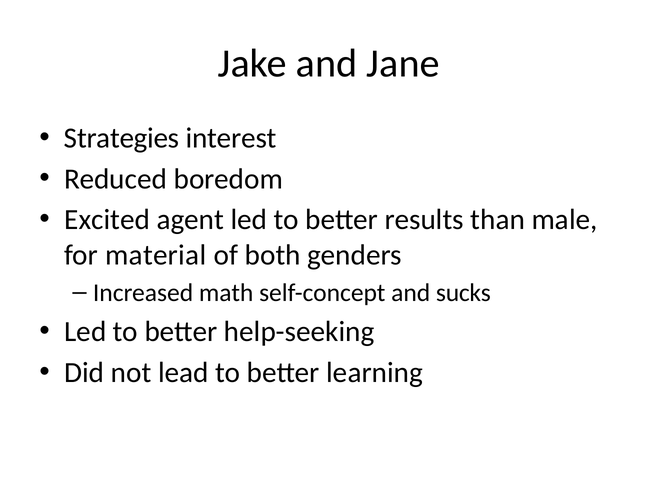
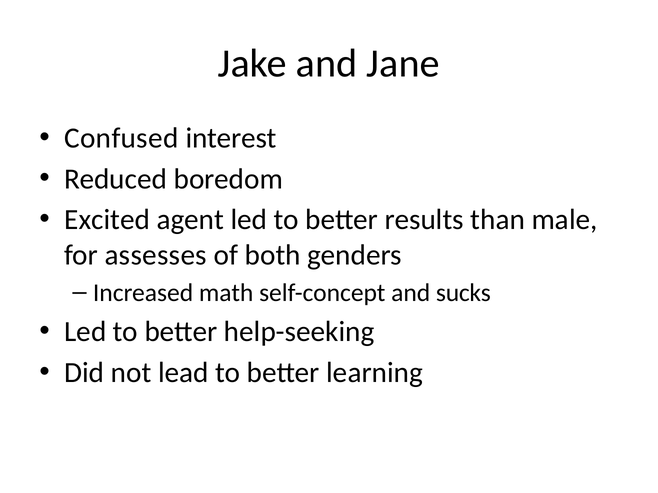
Strategies: Strategies -> Confused (121, 138)
material: material -> assesses (156, 255)
